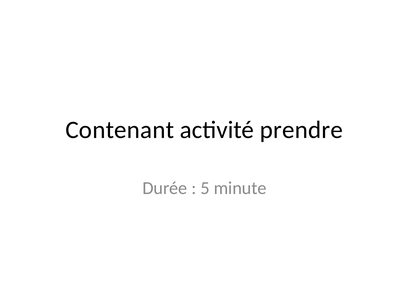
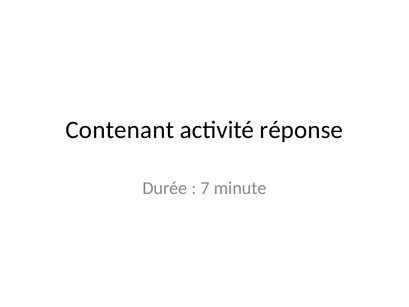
prendre: prendre -> réponse (301, 130)
5: 5 -> 7 (205, 188)
